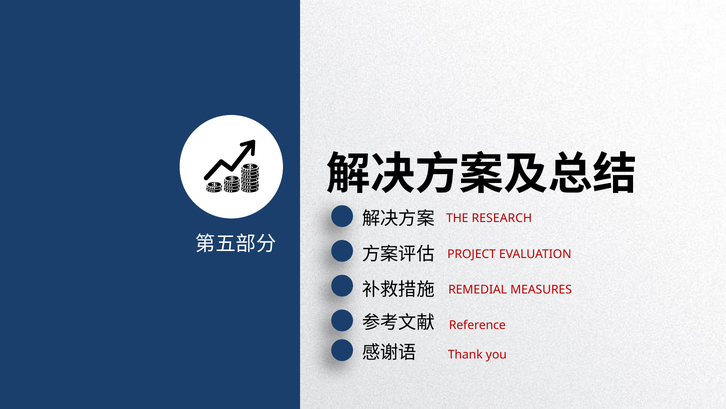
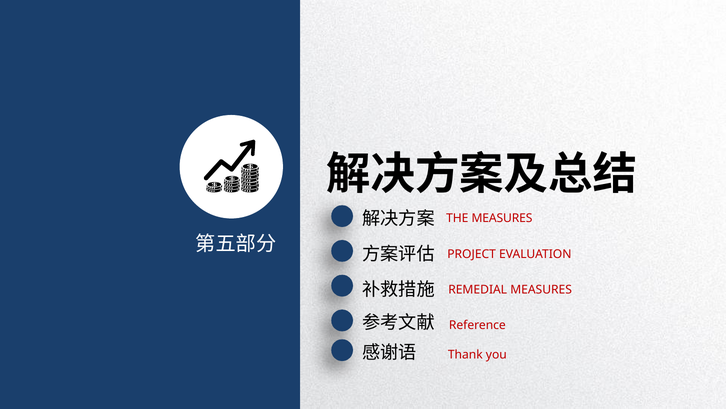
THE RESEARCH: RESEARCH -> MEASURES (502, 218)
